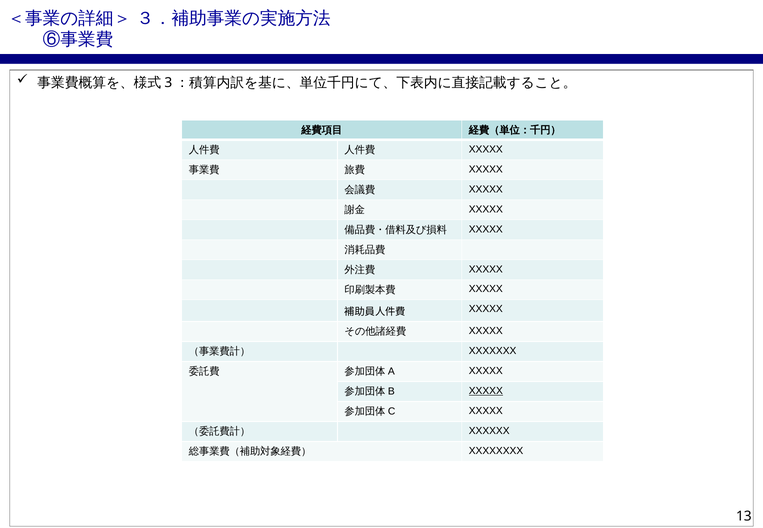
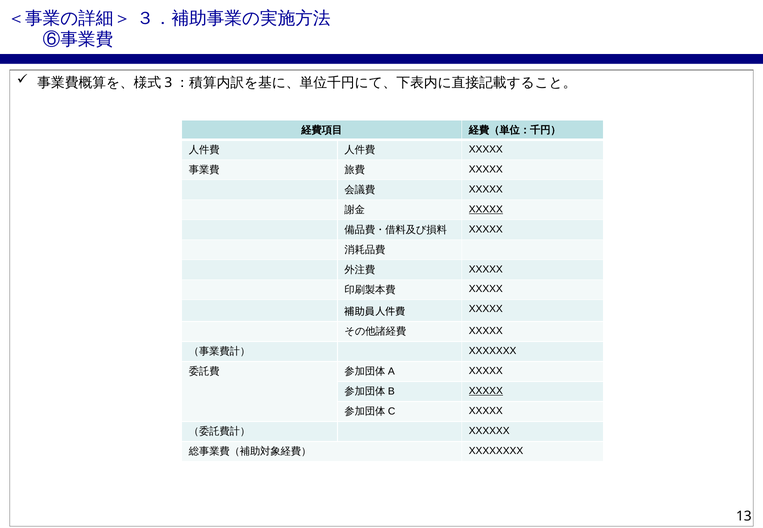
XXXXX underline: none -> present (486, 209)
